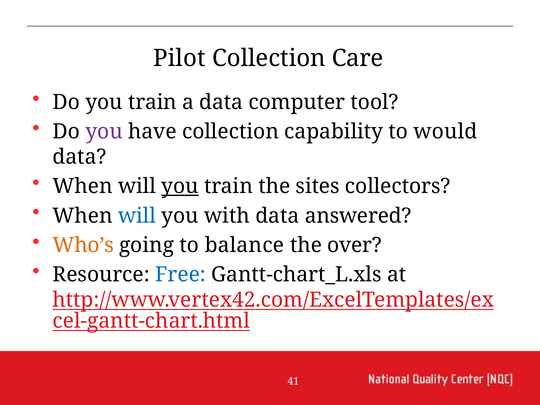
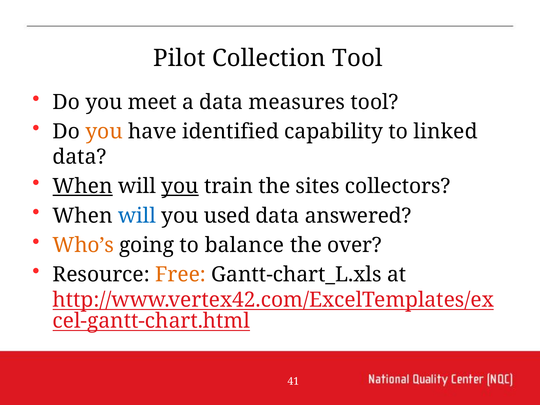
Collection Care: Care -> Tool (357, 58)
Do you train: train -> meet (152, 102)
computer: computer -> measures (297, 102)
you colour: purple -> orange (104, 132)
have collection: collection -> identified (230, 132)
would: would -> linked (446, 132)
When underline: none -> present (83, 186)
with: with -> used (227, 216)
Free colour: blue -> orange (181, 275)
